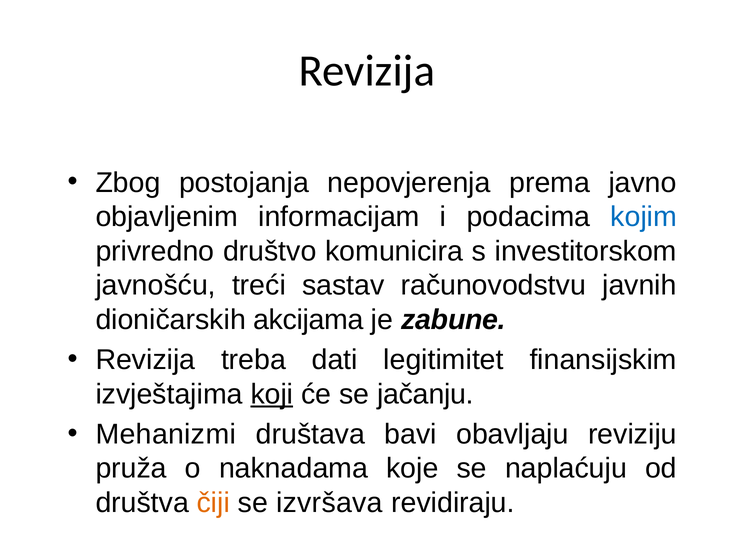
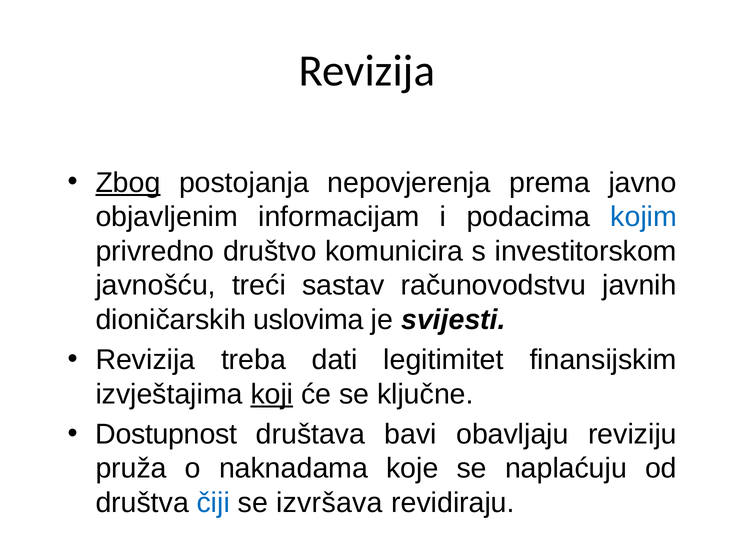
Zbog underline: none -> present (128, 182)
akcijama: akcijama -> uslovima (309, 320)
zabune: zabune -> svijesti (453, 320)
jačanju: jačanju -> ključne (425, 394)
Mehanizmi: Mehanizmi -> Dostupnost (166, 434)
čiji colour: orange -> blue (213, 502)
